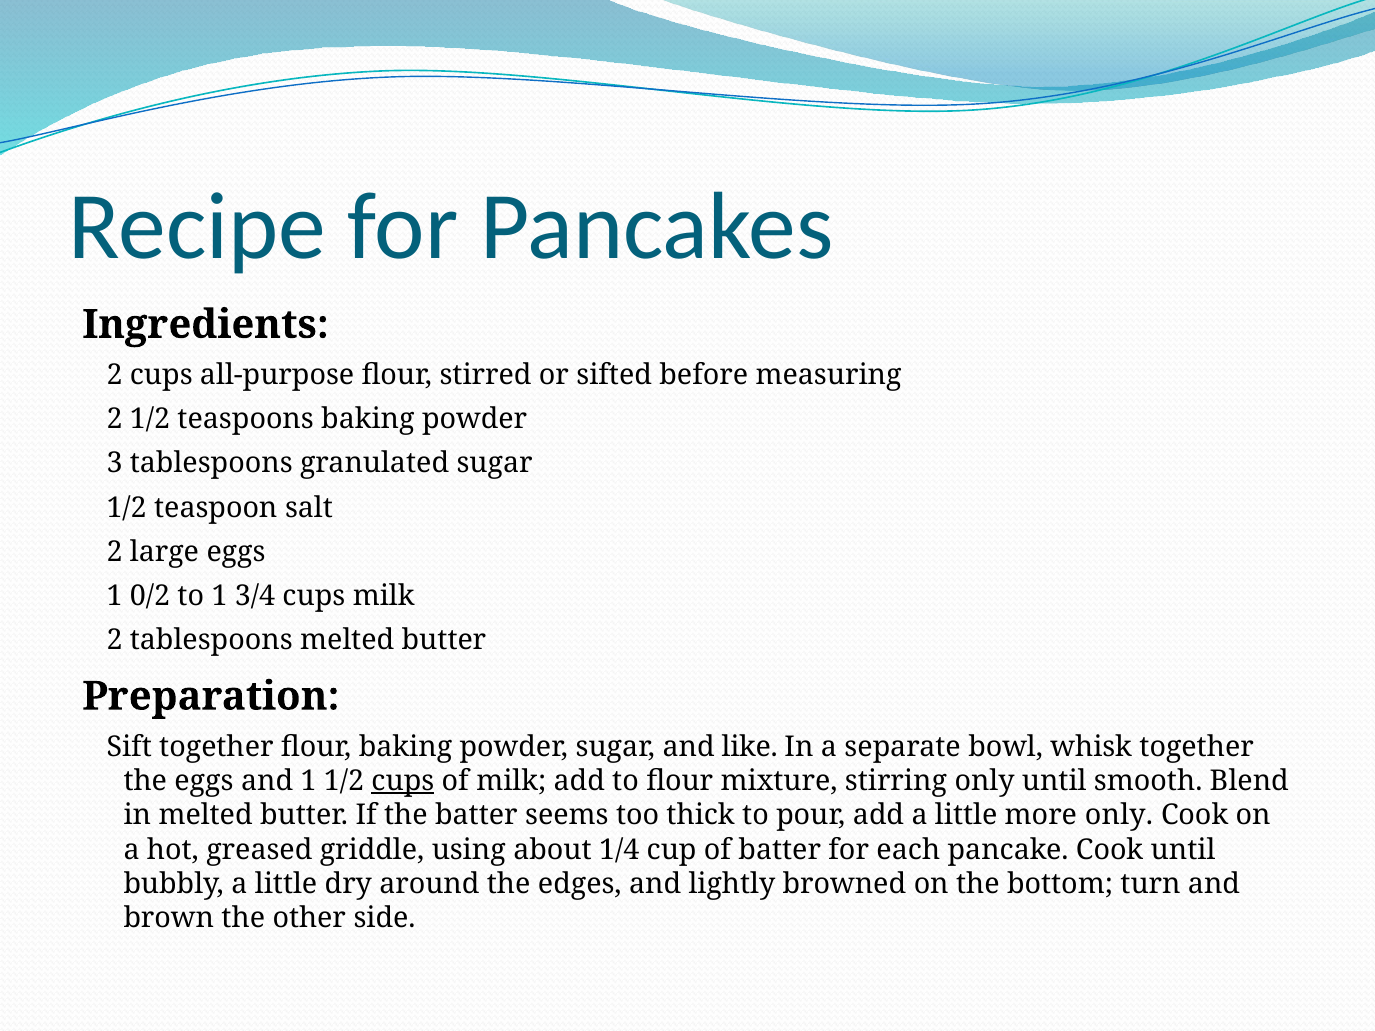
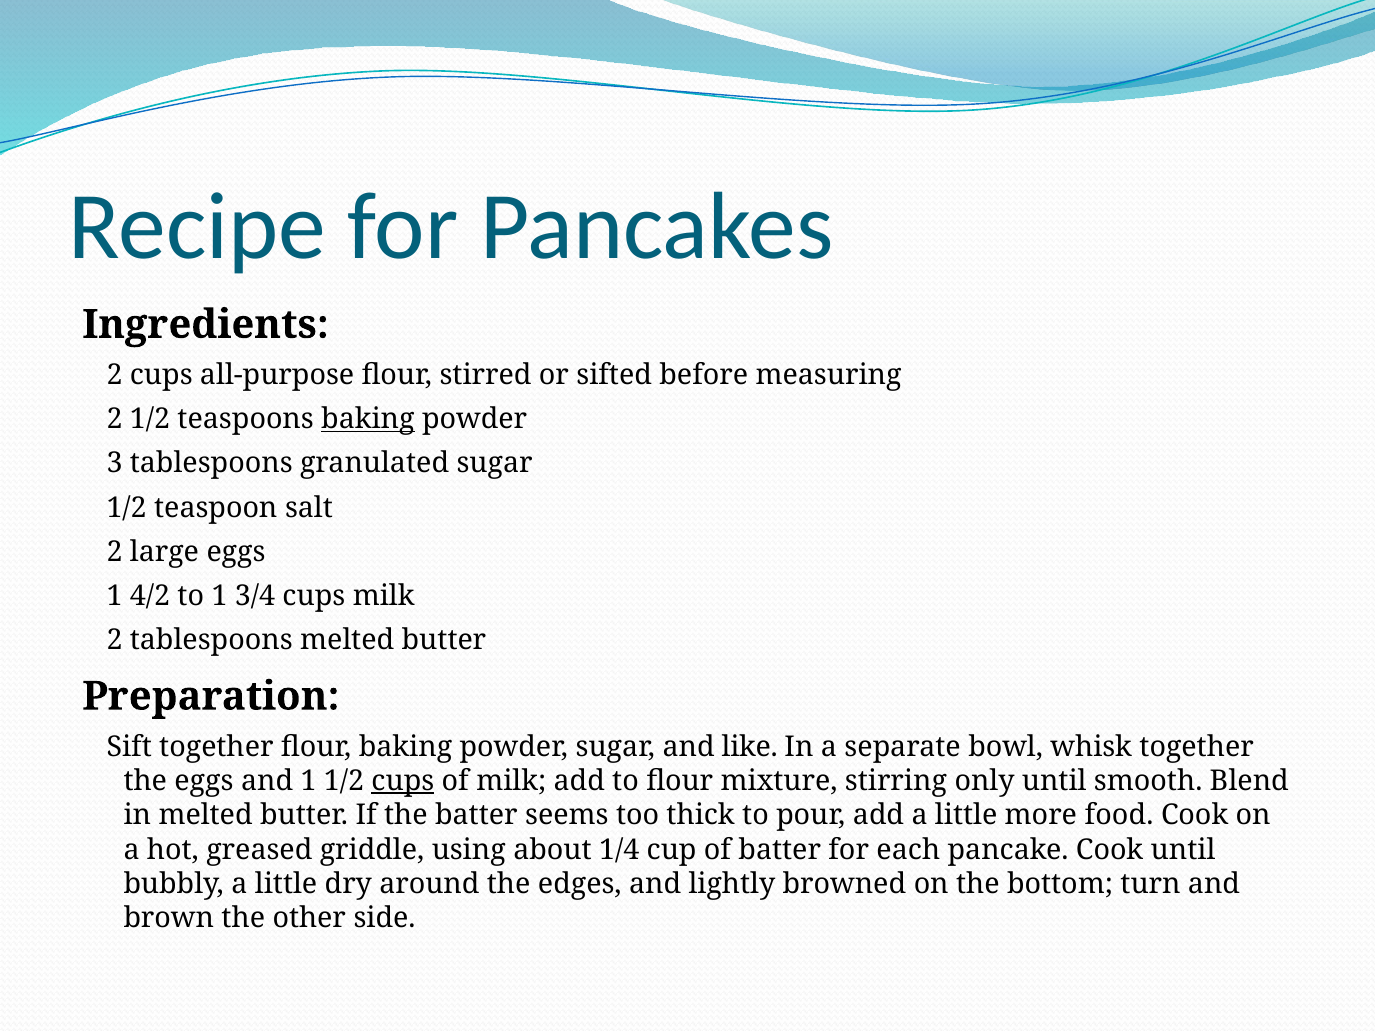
baking underline: none -> present (368, 419)
0/2: 0/2 -> 4/2 (150, 596)
more only: only -> food (1119, 816)
